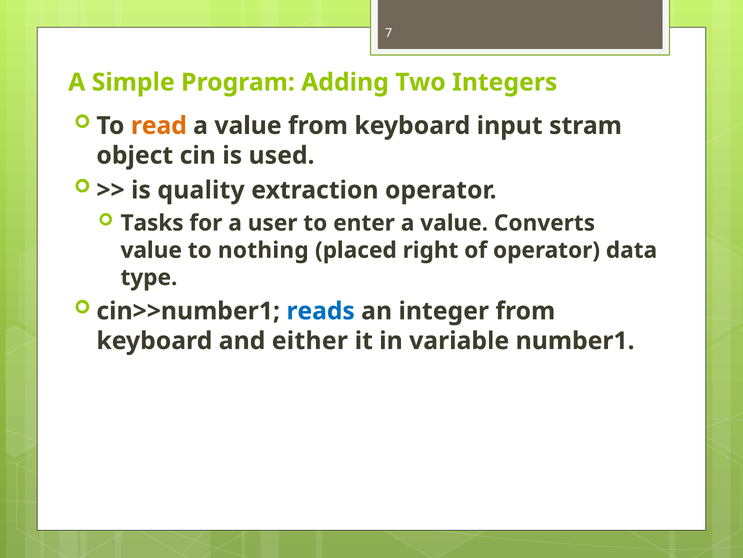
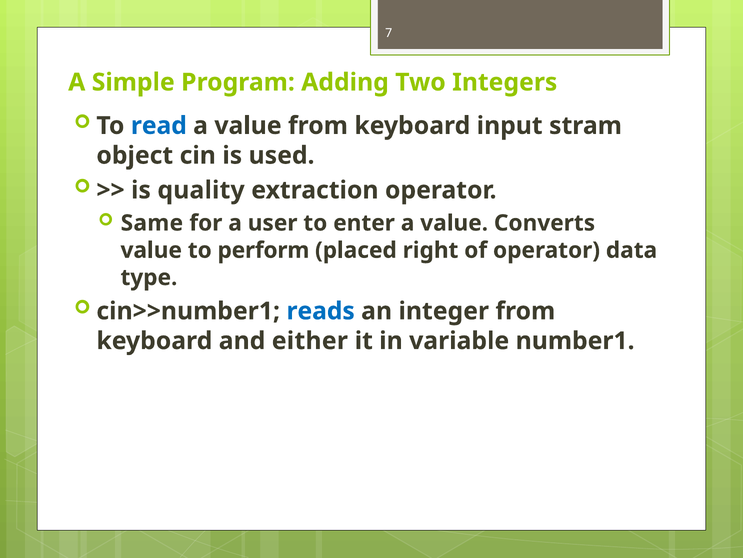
read colour: orange -> blue (159, 126)
Tasks: Tasks -> Same (152, 223)
nothing: nothing -> perform (263, 250)
